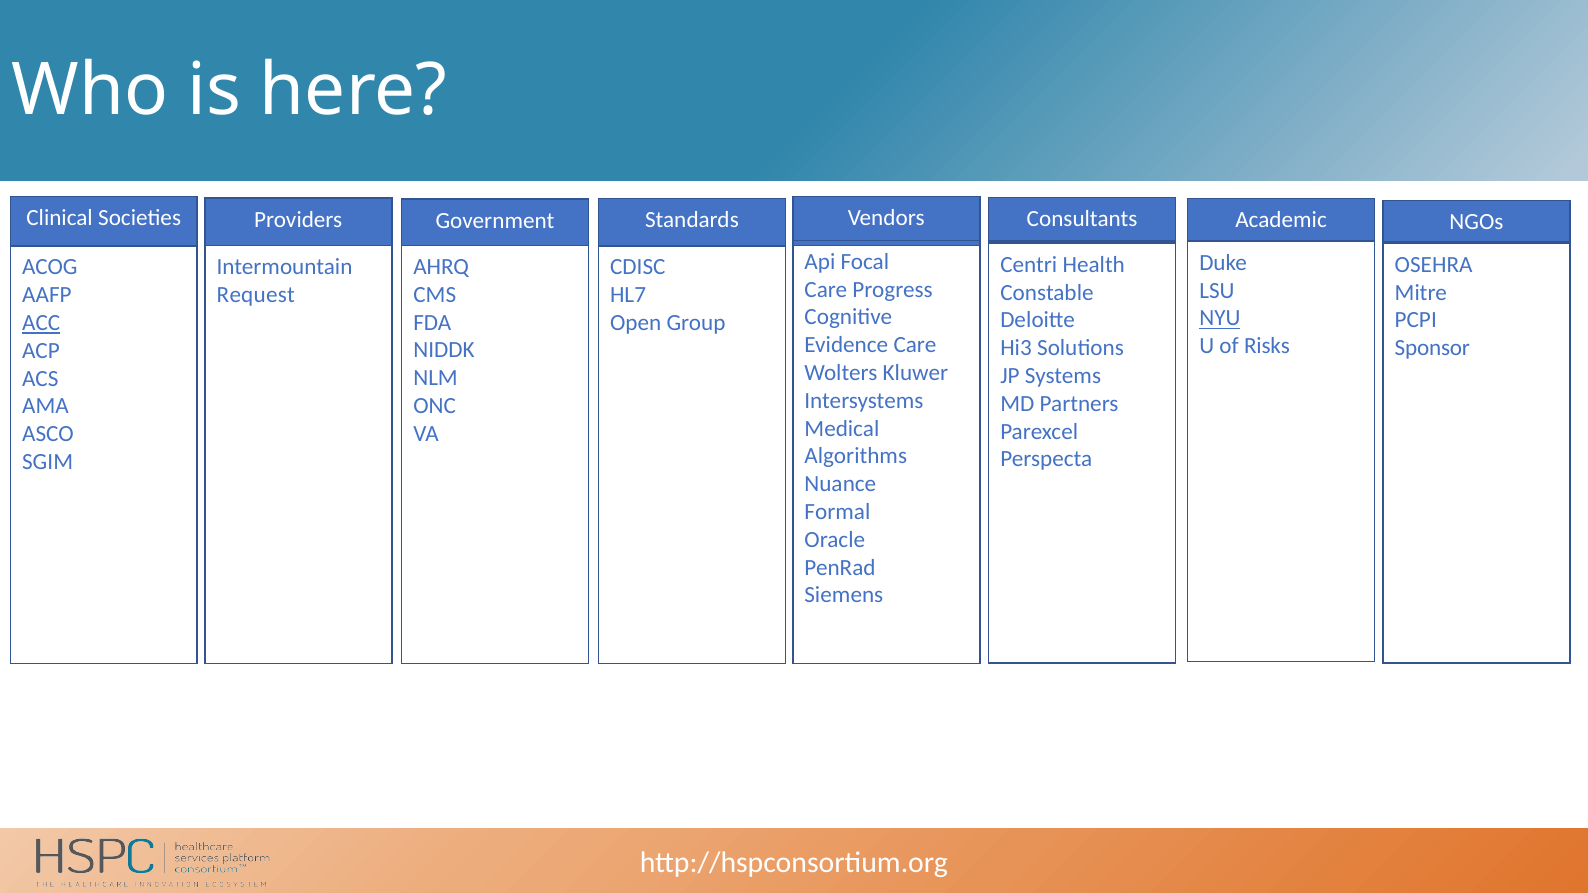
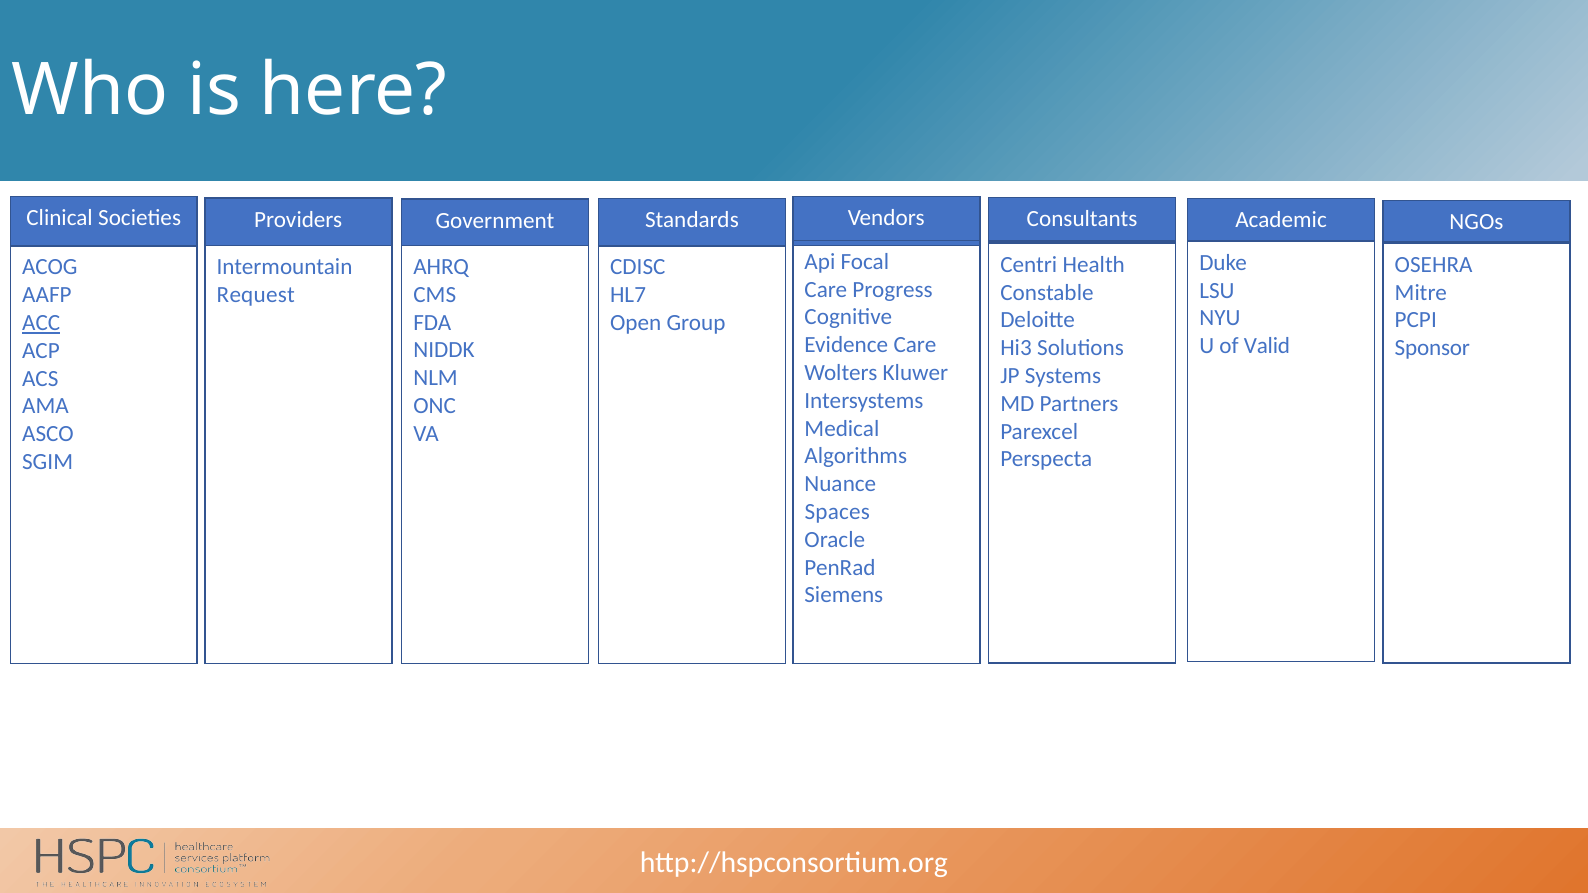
NYU underline: present -> none (1220, 318)
Risks: Risks -> Valid (1267, 346)
Formal: Formal -> Spaces (837, 512)
